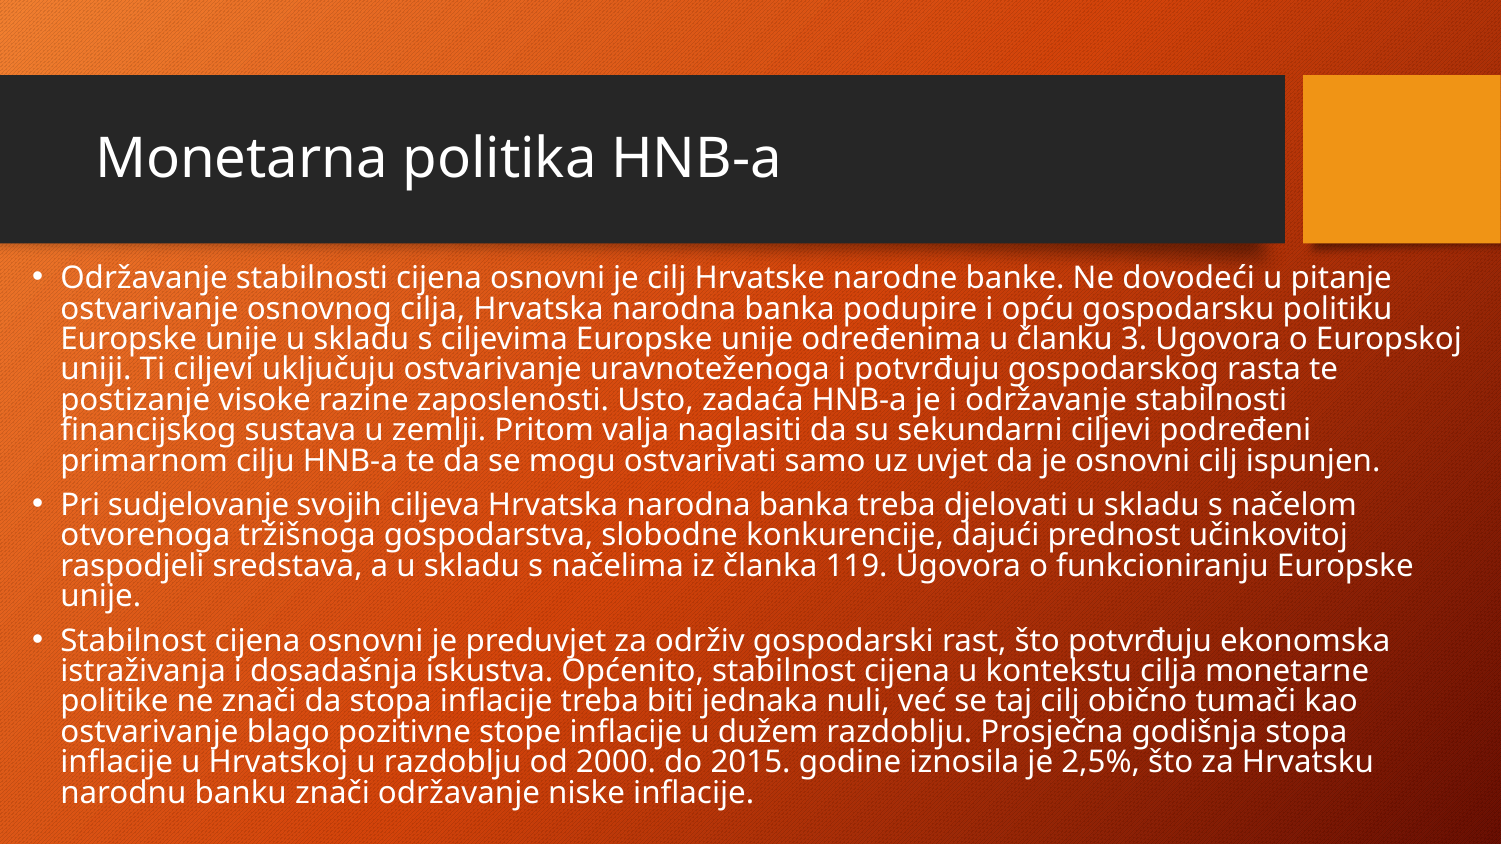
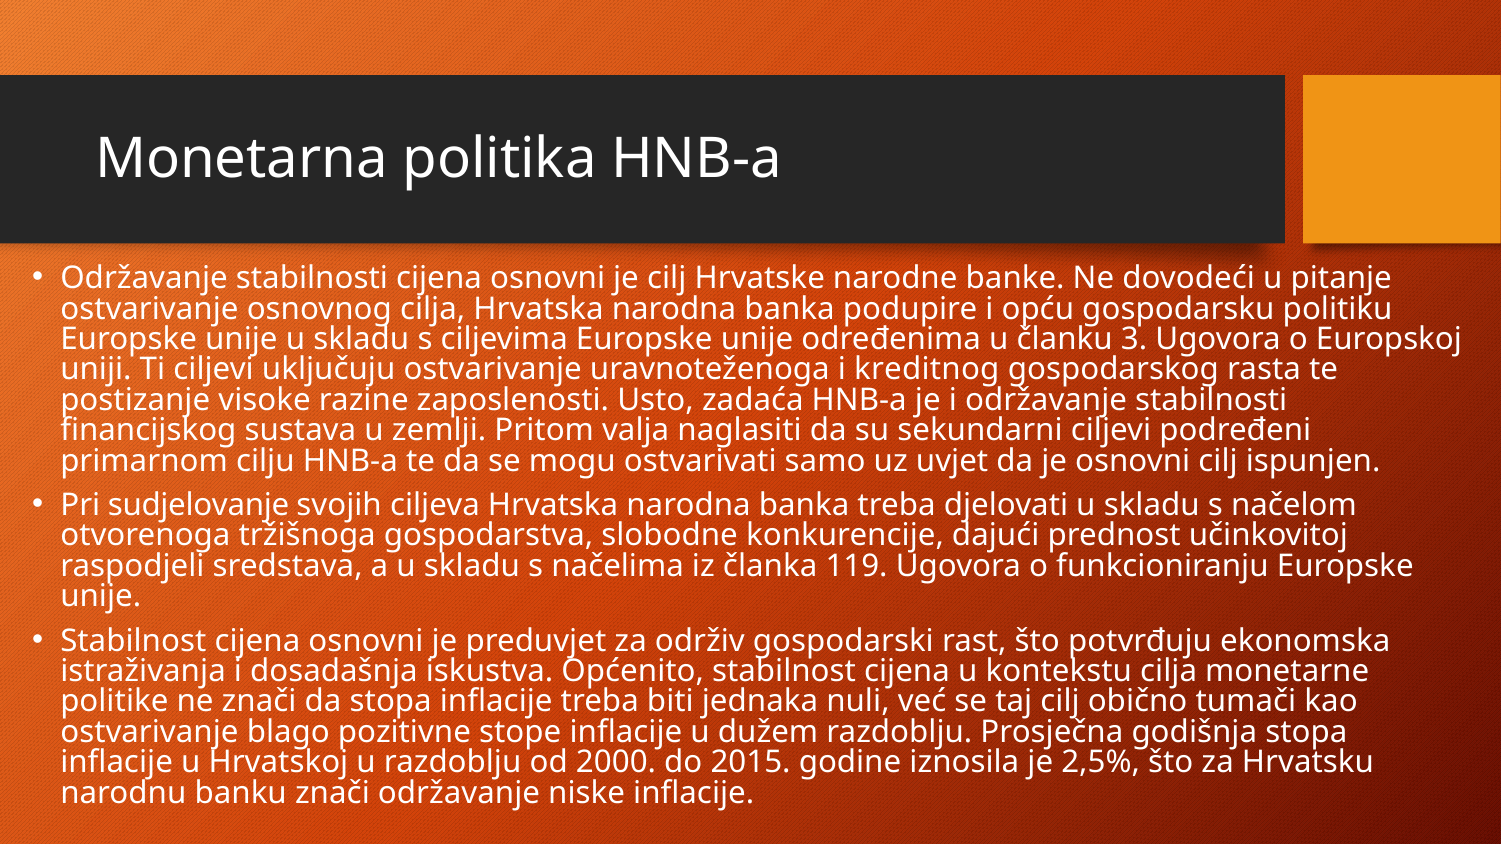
i potvrđuju: potvrđuju -> kreditnog (927, 370)
